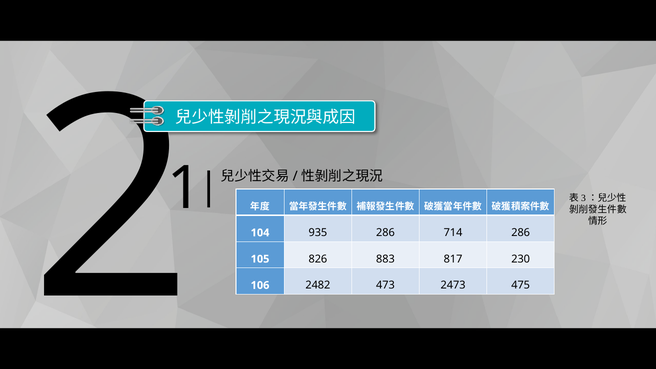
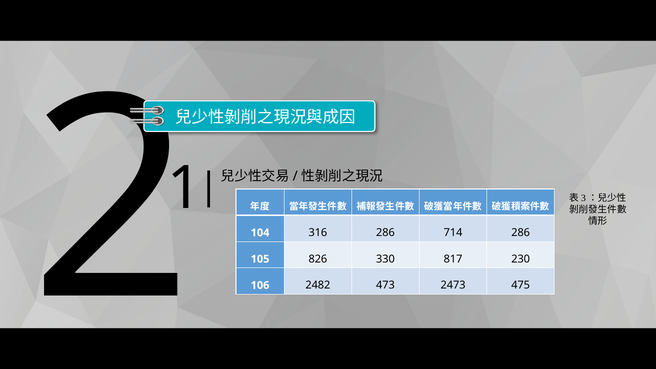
935: 935 -> 316 (318, 233)
883: 883 -> 330 (385, 259)
